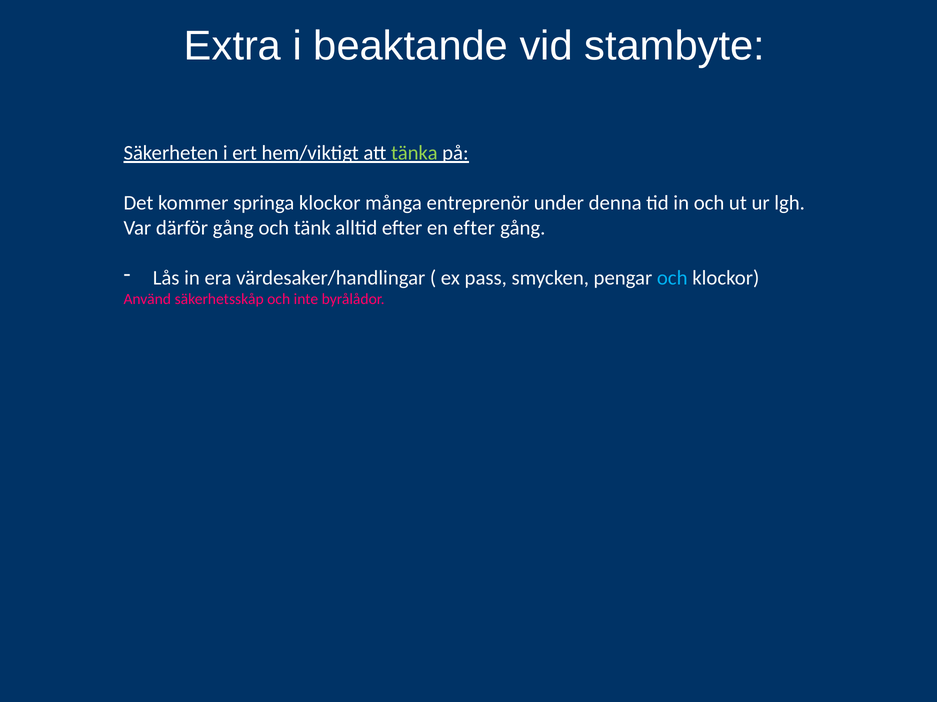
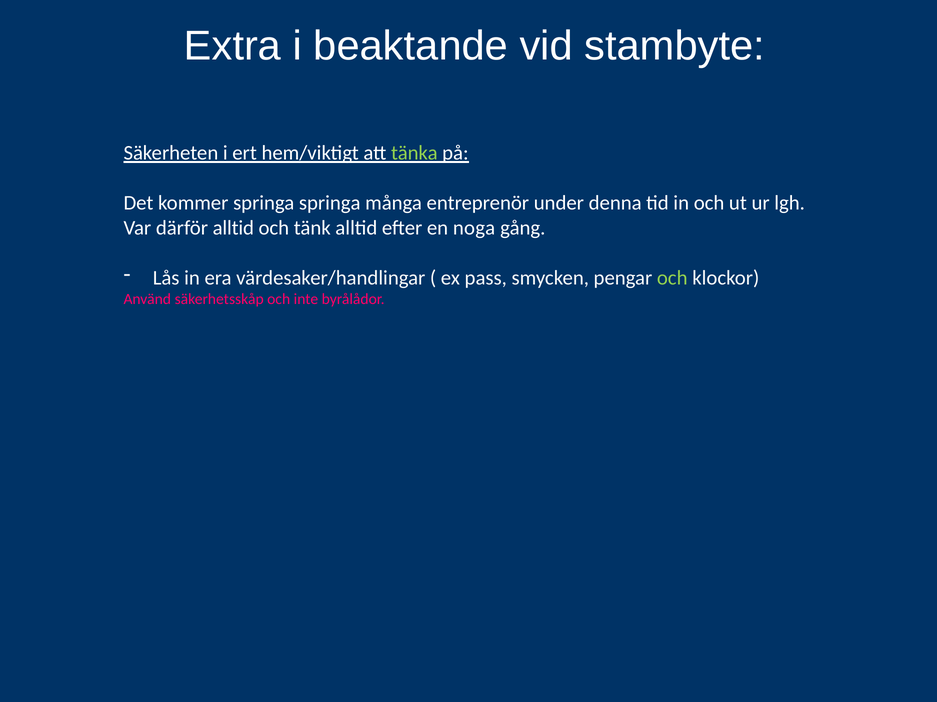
springa klockor: klockor -> springa (330, 203)
därför gång: gång -> alltid (233, 228)
en efter: efter -> noga (474, 228)
och colour: light blue -> light green (672, 278)
